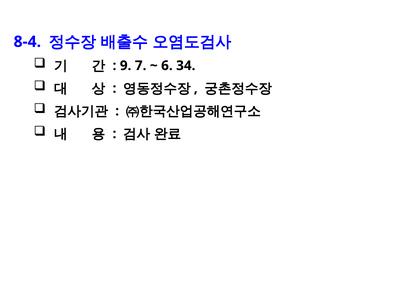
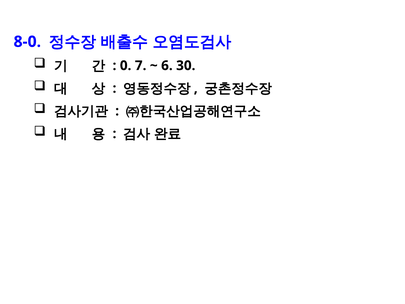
8-4: 8-4 -> 8-0 (27, 42)
9: 9 -> 0 (126, 66)
34: 34 -> 30 (186, 66)
